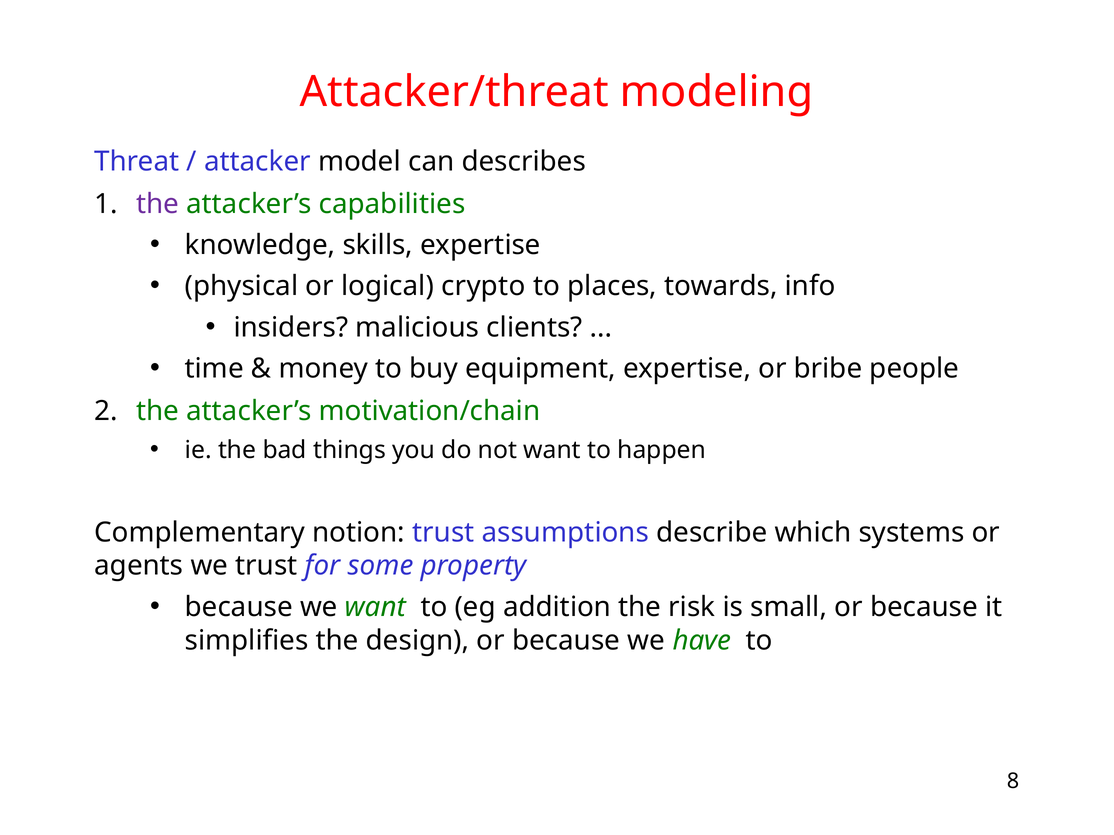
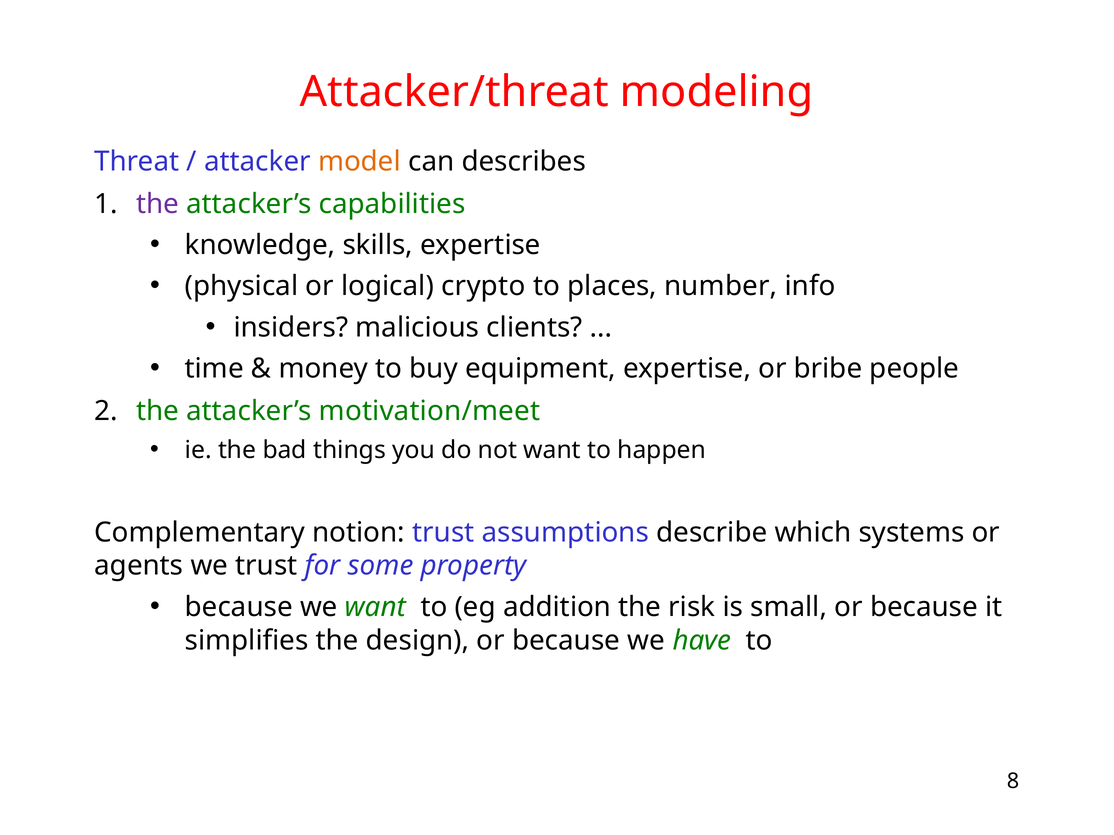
model colour: black -> orange (359, 161)
towards: towards -> number (721, 286)
motivation/chain: motivation/chain -> motivation/meet (429, 411)
